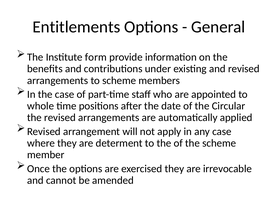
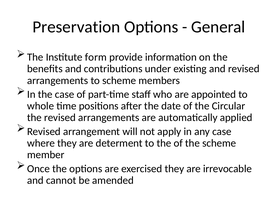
Entitlements: Entitlements -> Preservation (76, 27)
